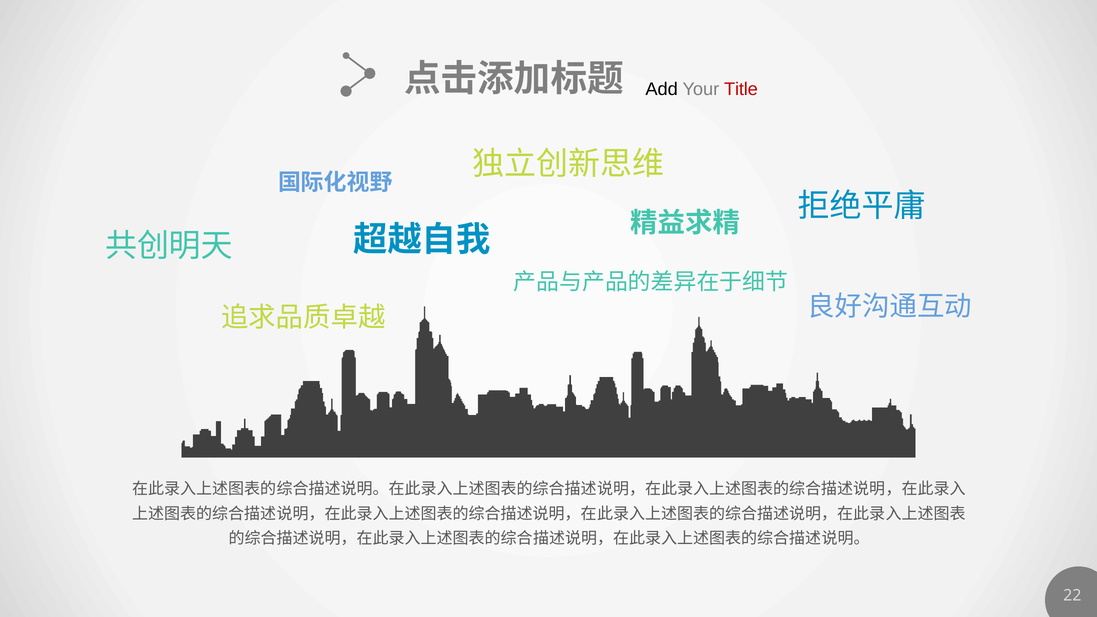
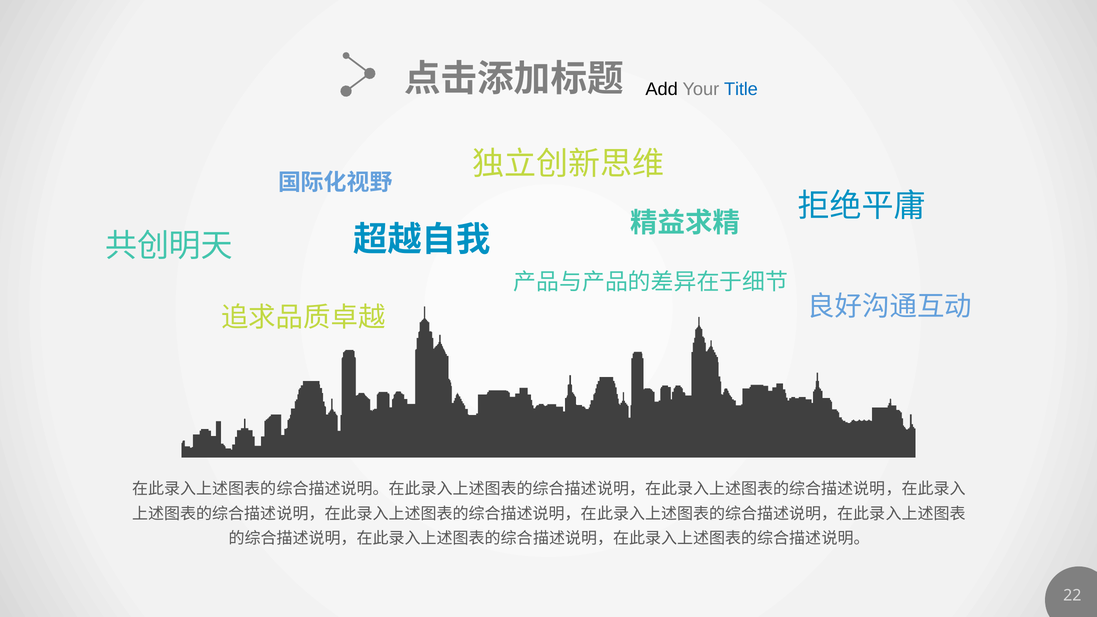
Title colour: red -> blue (741, 89)
